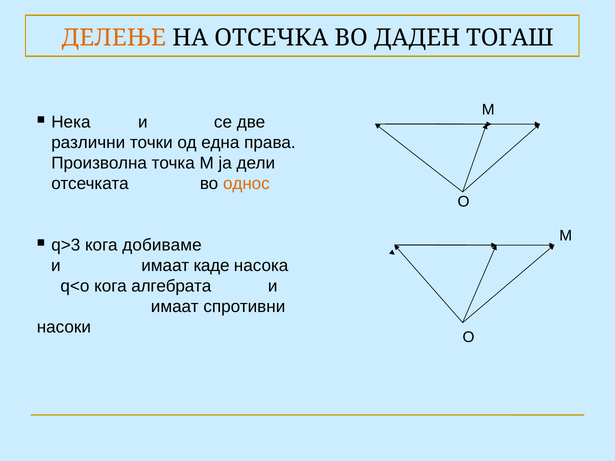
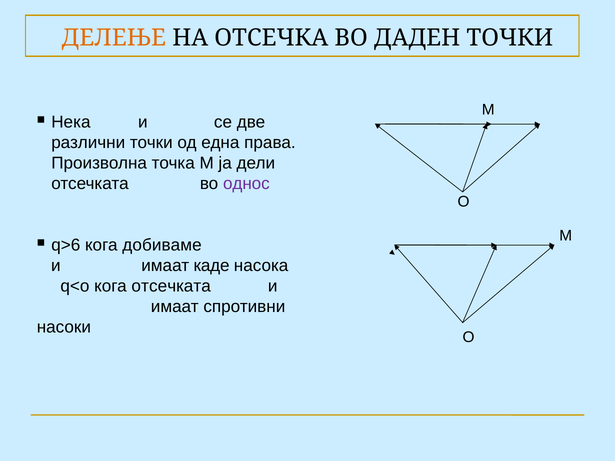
ДАДЕН ТОГАШ: ТОГАШ -> ТОЧКИ (510, 38)
однос colour: orange -> purple (246, 184)
q>3: q>3 -> q>6 (66, 245)
кога алгебрата: алгебрата -> отсечката (171, 286)
